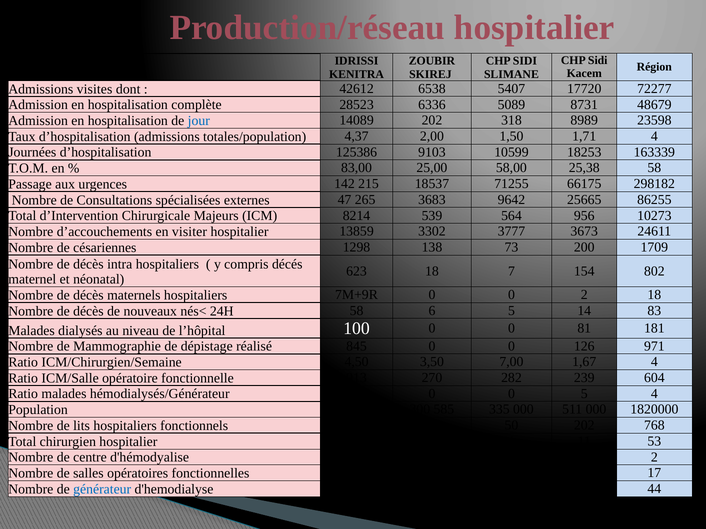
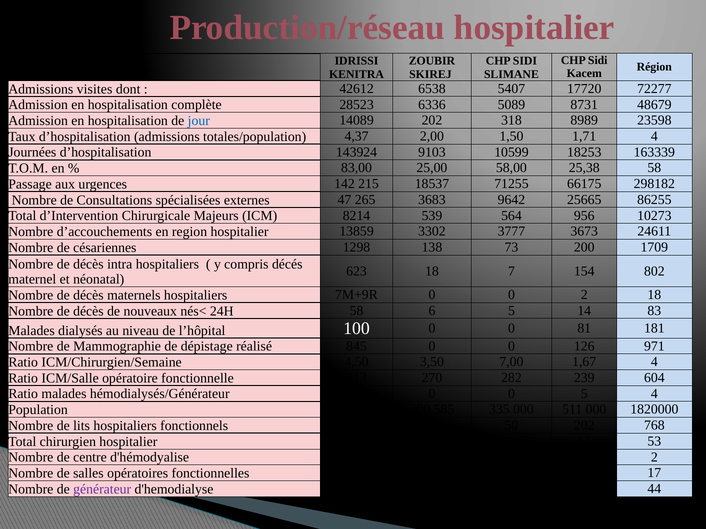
125386: 125386 -> 143924 (357, 152)
visiter: visiter -> region (190, 232)
générateur colour: blue -> purple (102, 490)
